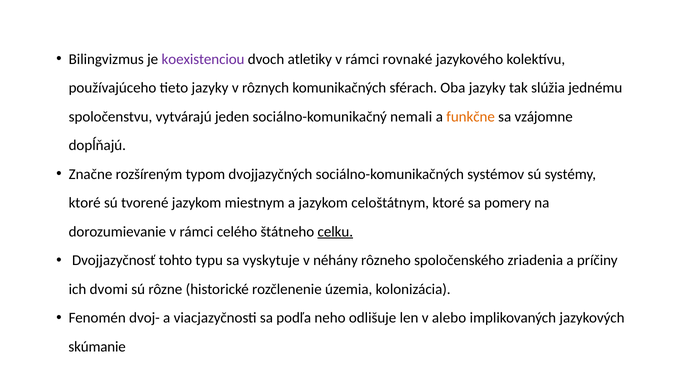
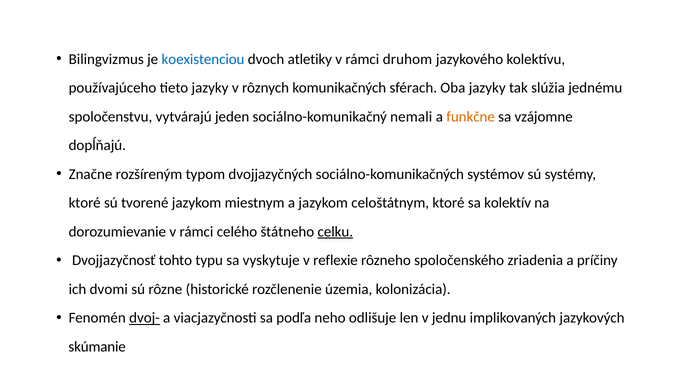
koexistenciou colour: purple -> blue (203, 59)
rovnaké: rovnaké -> druhom (407, 59)
pomery: pomery -> kolektív (508, 203)
néhány: néhány -> reflexie (335, 261)
dvoj- underline: none -> present (144, 318)
alebo: alebo -> jednu (449, 318)
